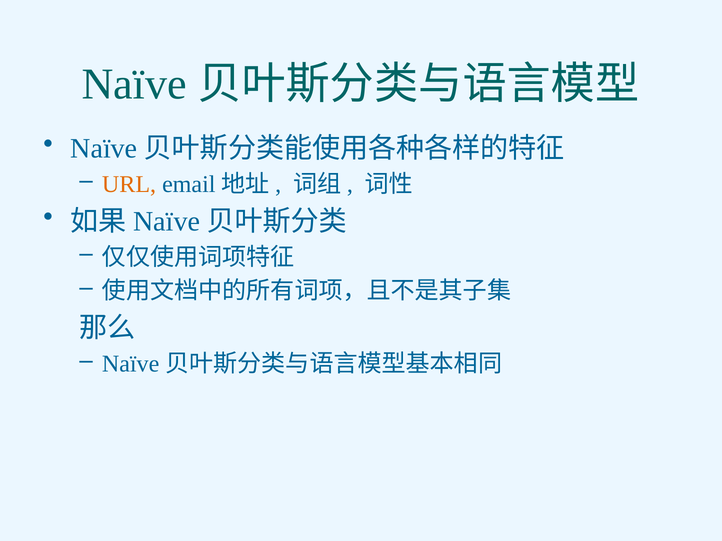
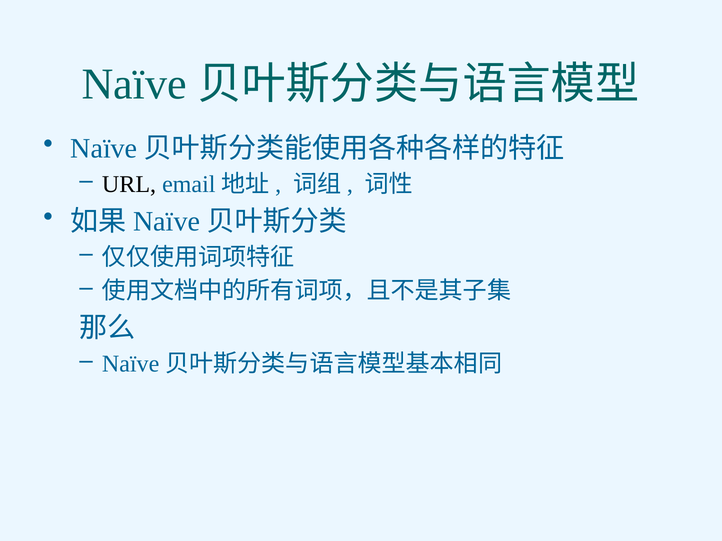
URL colour: orange -> black (129, 185)
